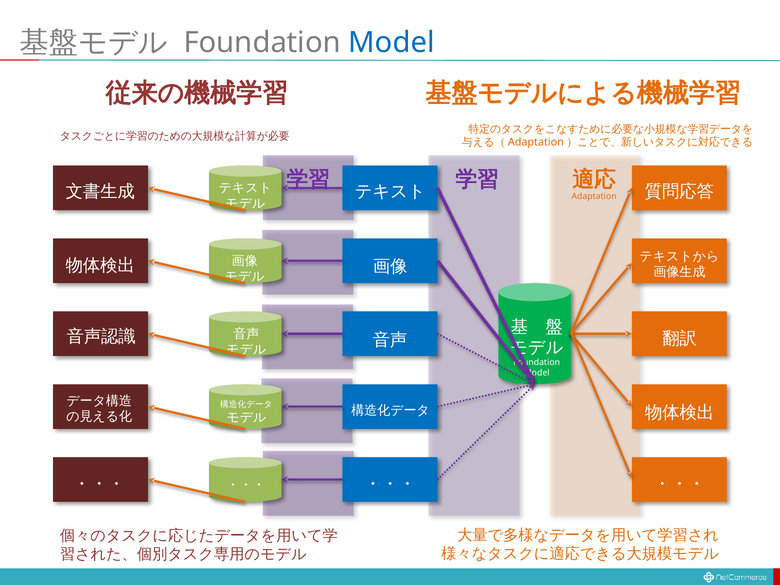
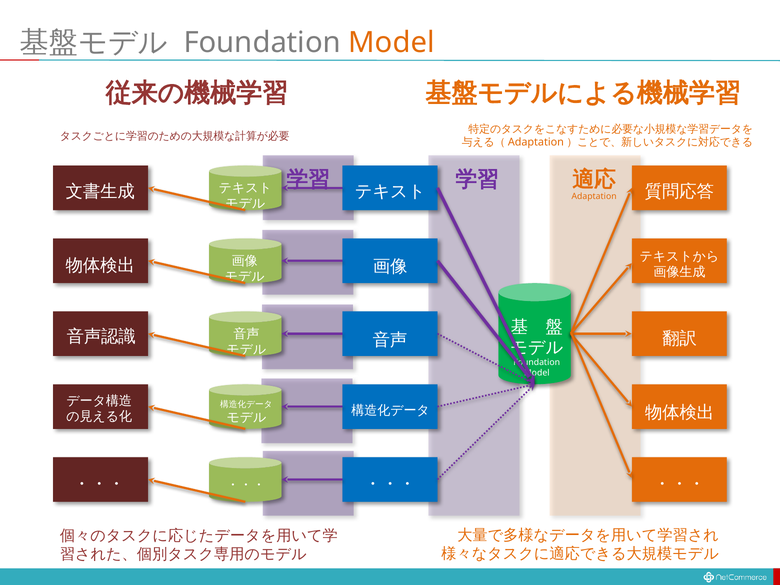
Model colour: blue -> orange (392, 42)
